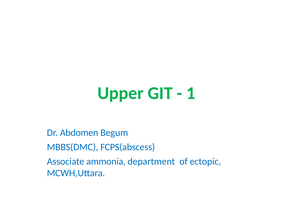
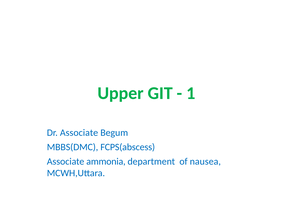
Dr Abdomen: Abdomen -> Associate (79, 133)
ectopic: ectopic -> nausea (205, 161)
